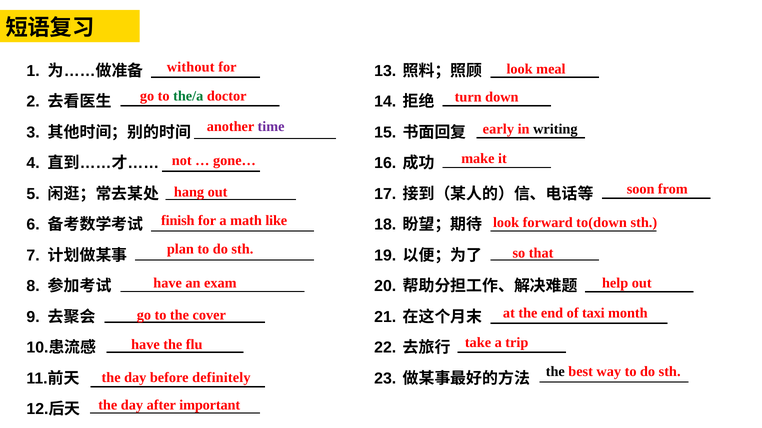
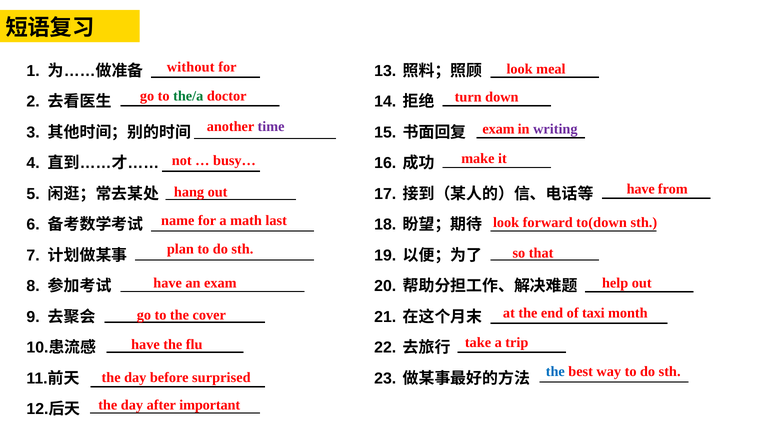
early: early -> exam (499, 129)
writing colour: black -> purple (555, 129)
gone…: gone… -> busy… (234, 161)
soon: soon -> have (641, 189)
finish: finish -> name (178, 221)
like: like -> last (276, 221)
the colour: black -> blue (555, 372)
definitely: definitely -> surprised (221, 378)
